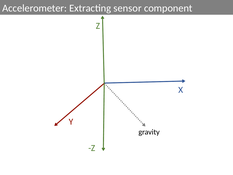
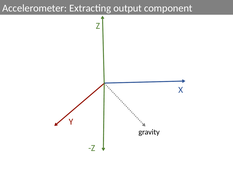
sensor: sensor -> output (128, 8)
